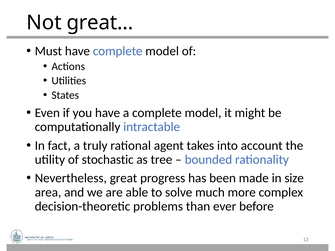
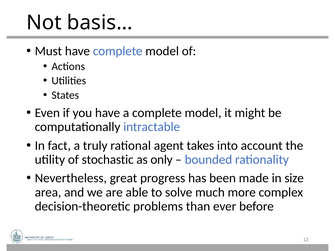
great…: great… -> basis… (100, 23)
tree: tree -> only (162, 160)
